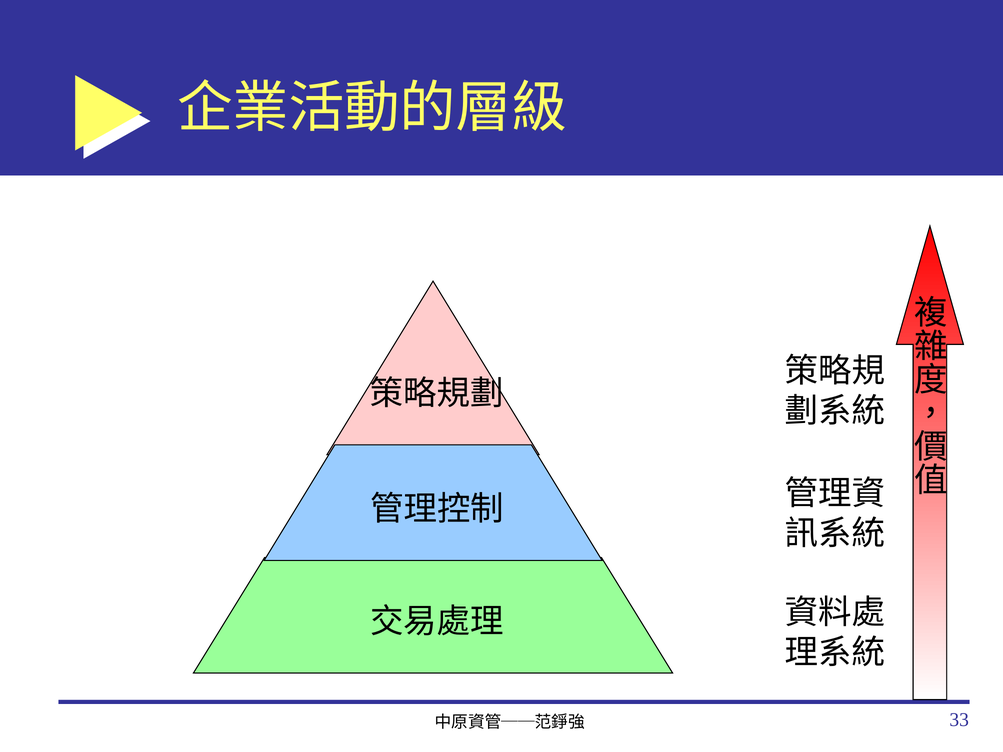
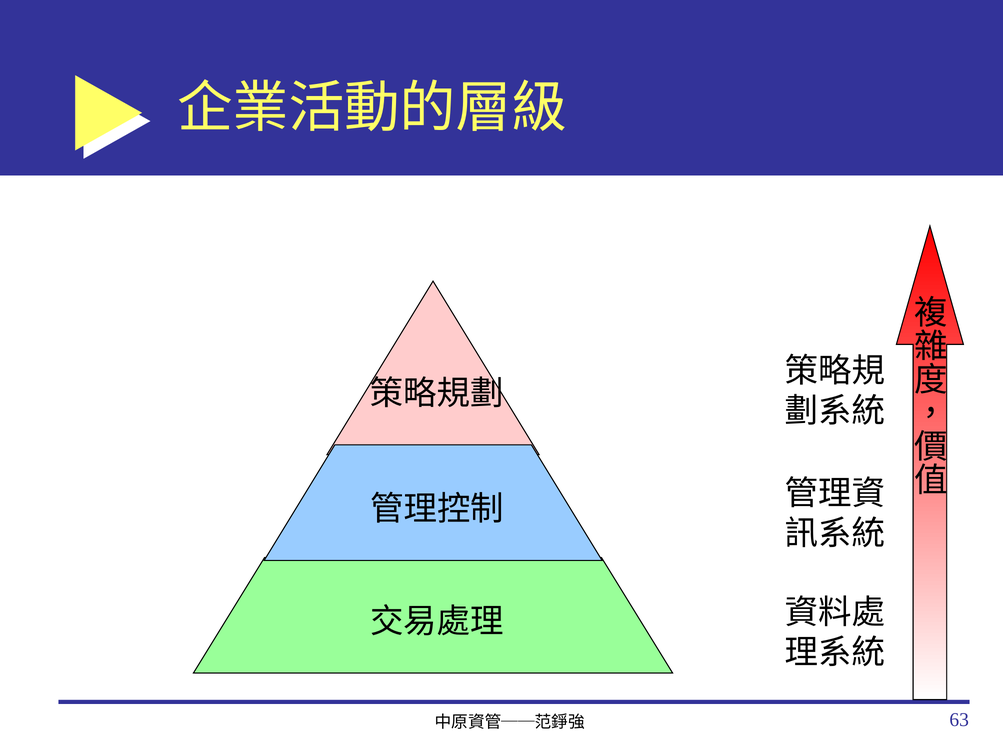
33: 33 -> 63 (959, 720)
